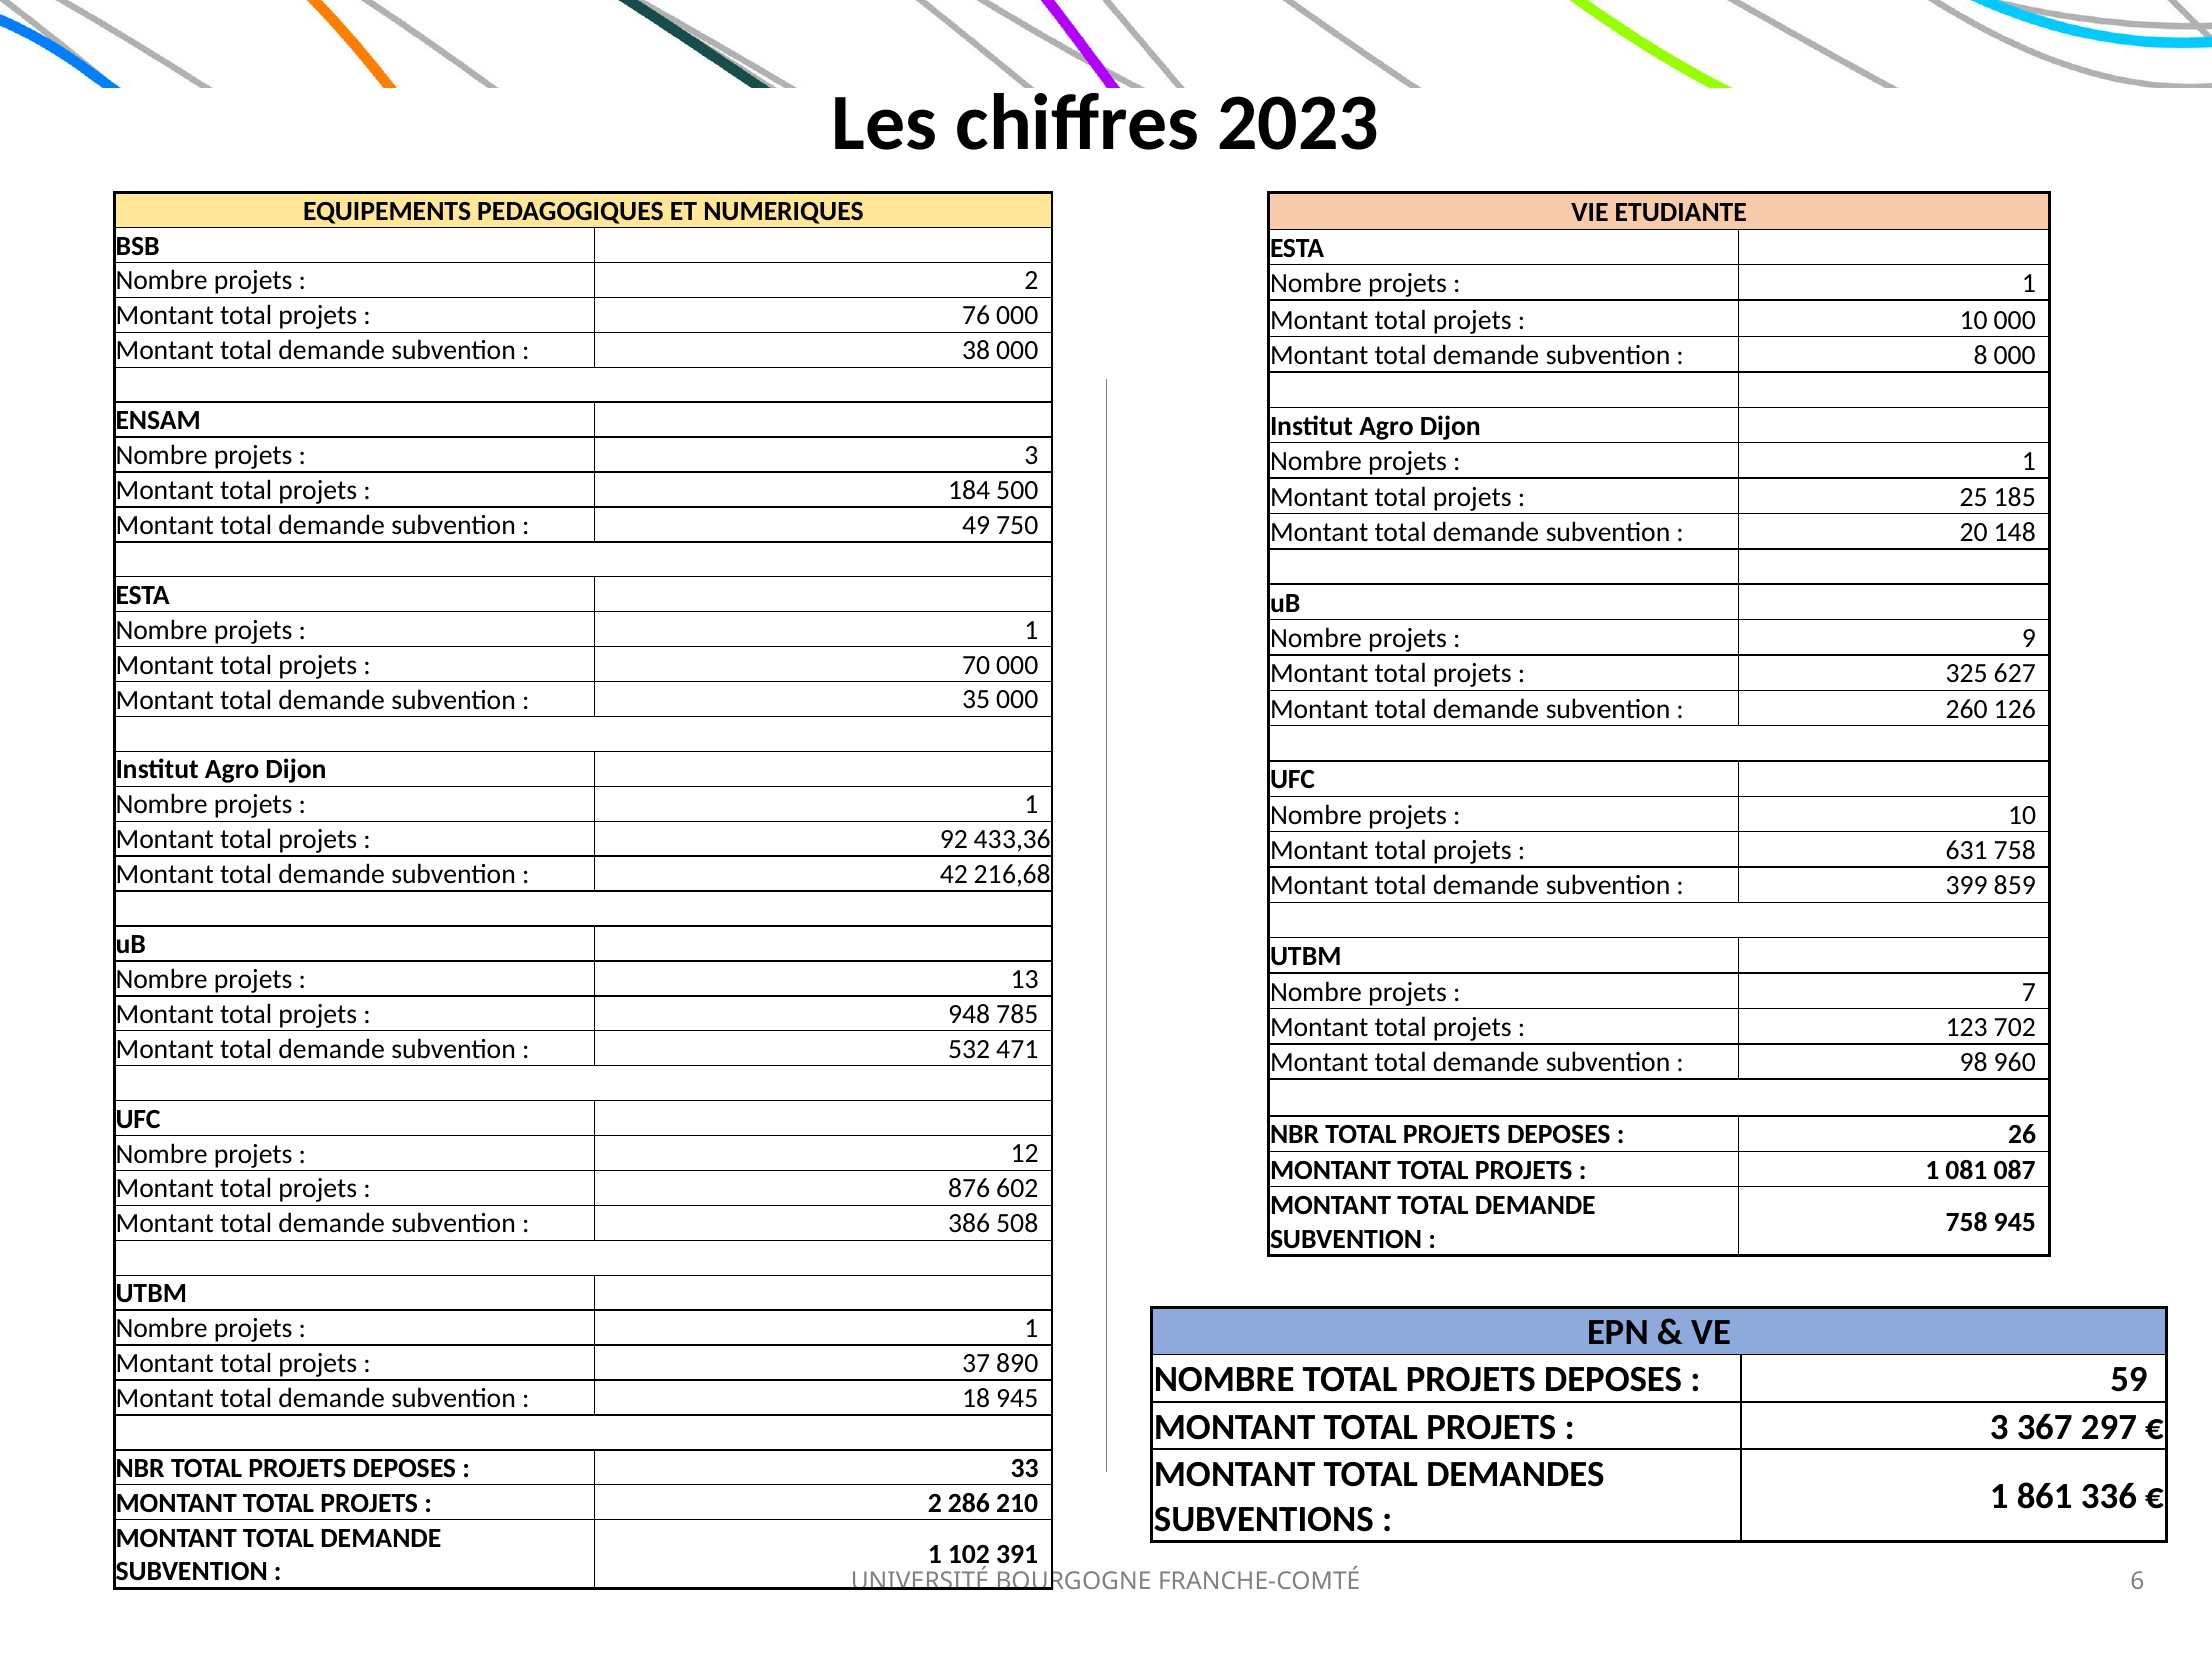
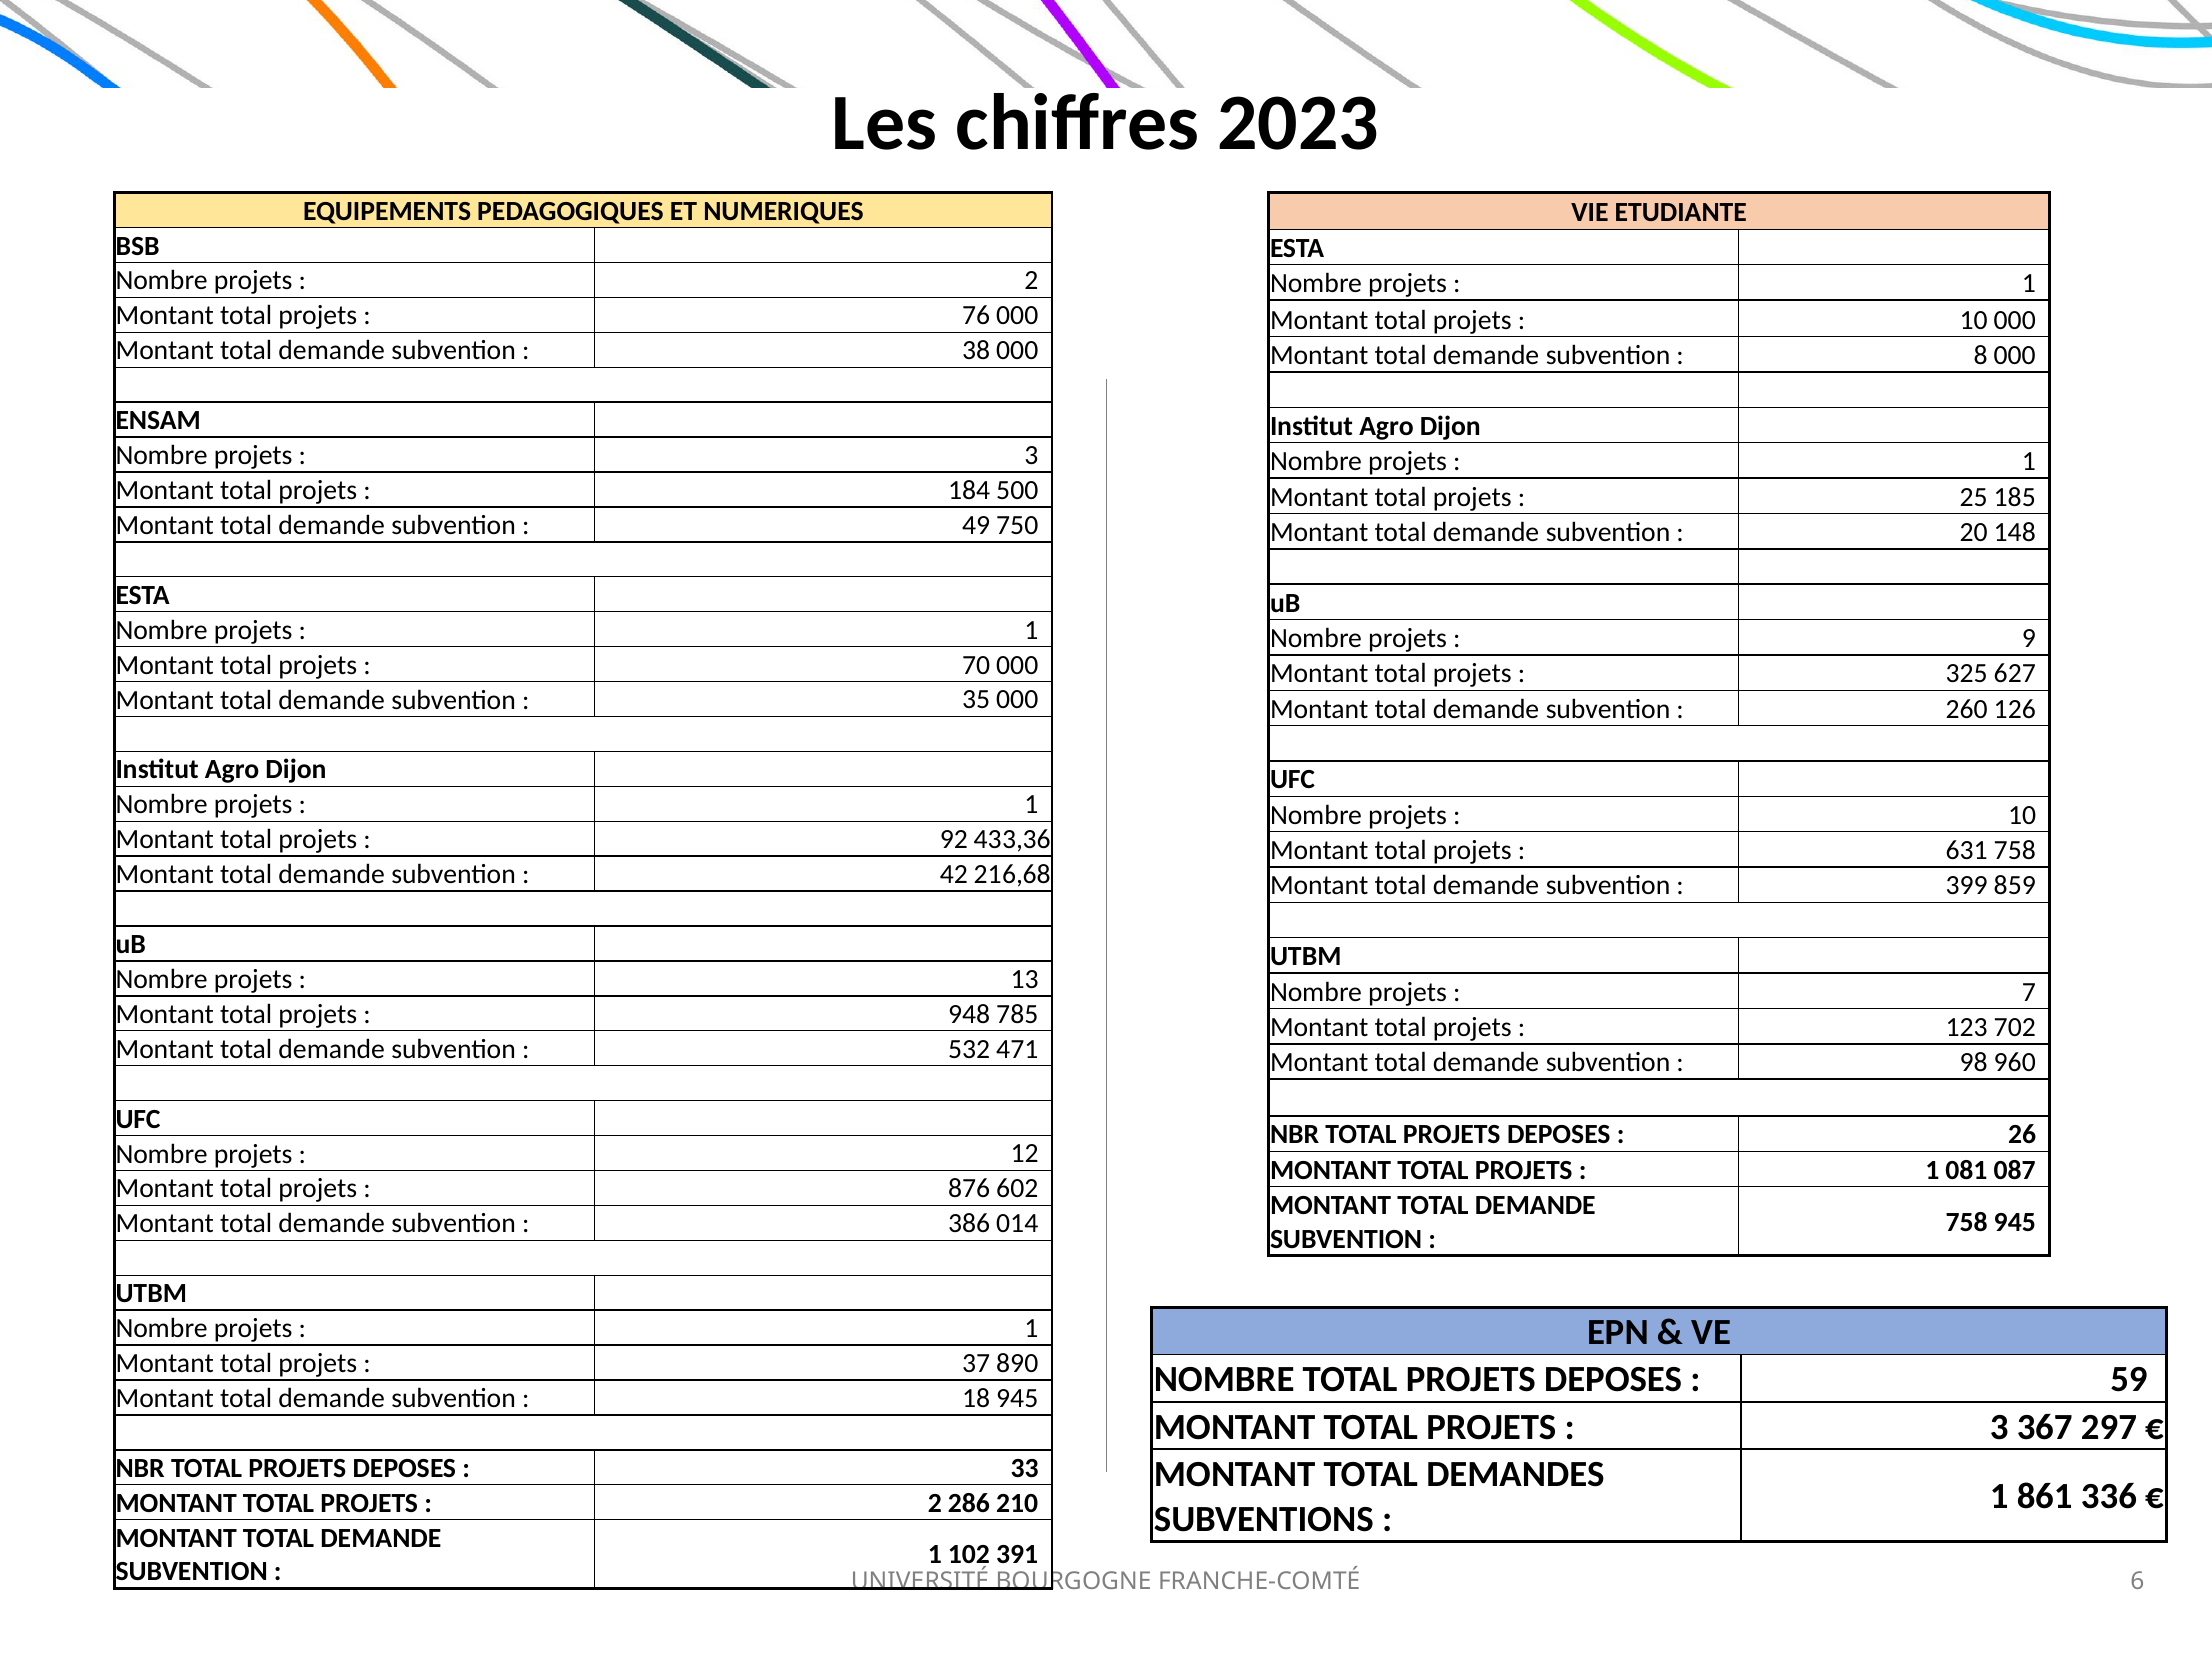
508: 508 -> 014 (1017, 1224)
